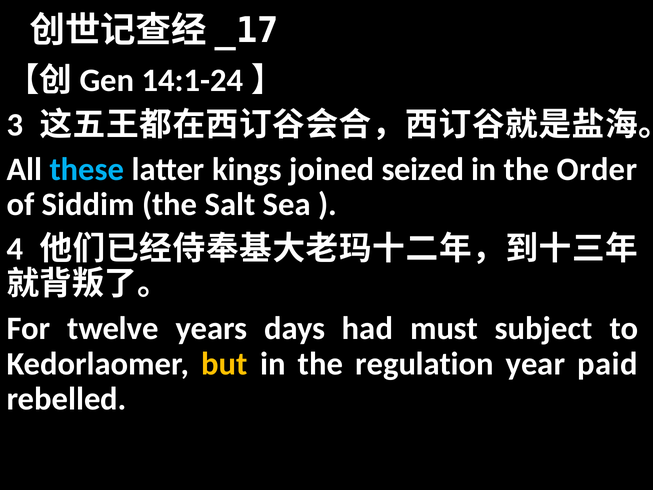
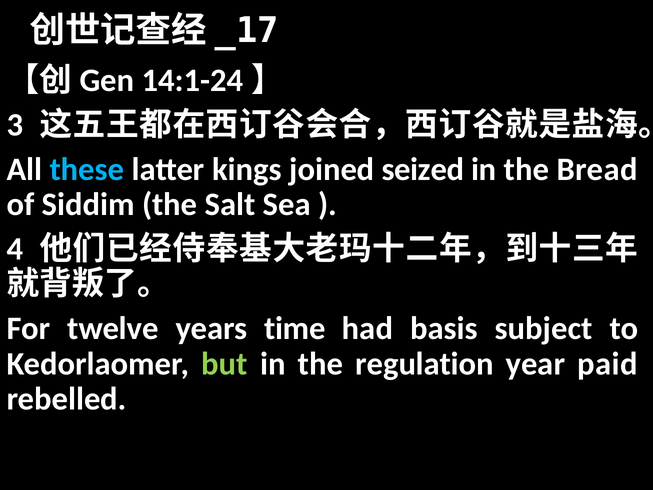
Order: Order -> Bread (597, 169)
days: days -> time (295, 328)
must: must -> basis (444, 328)
but colour: yellow -> light green (225, 364)
